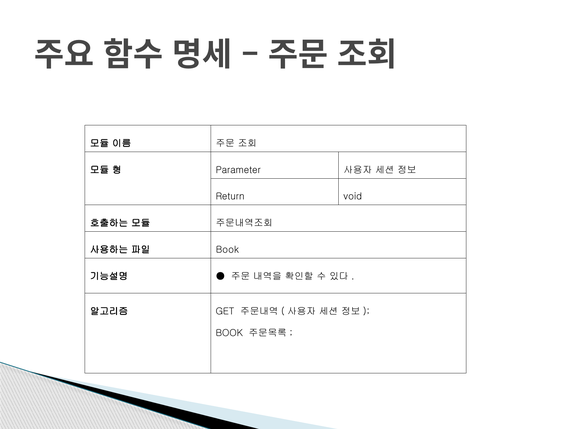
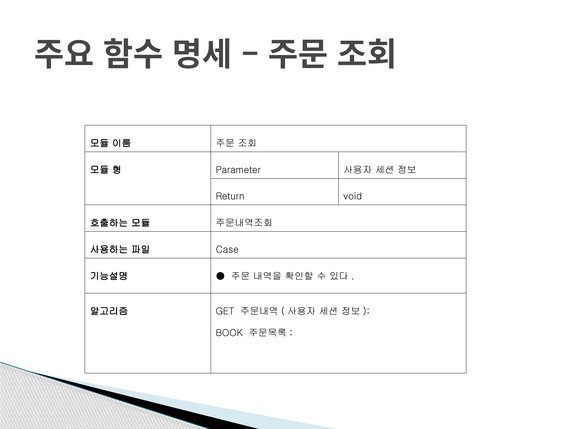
Book: Book -> Case (227, 250)
